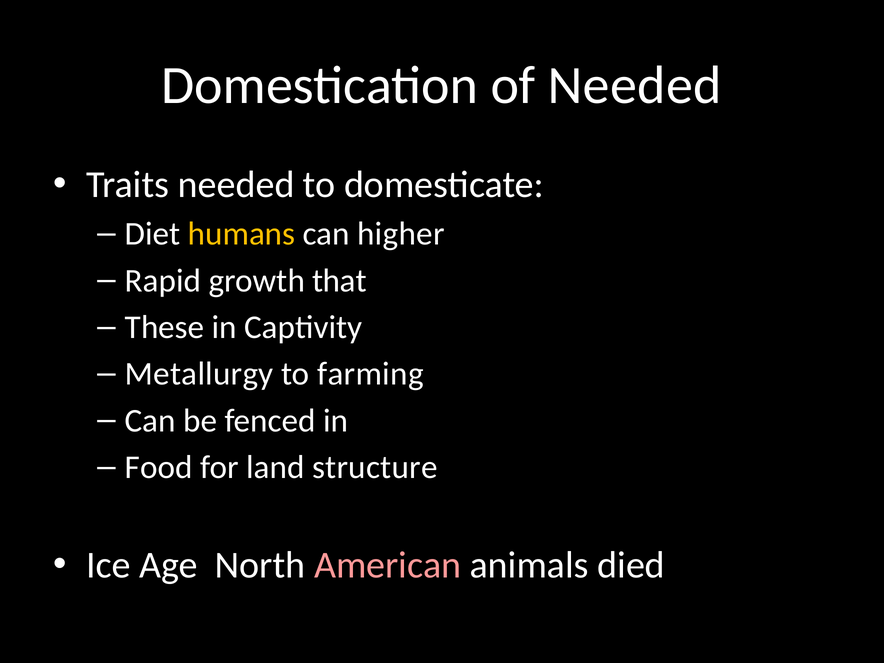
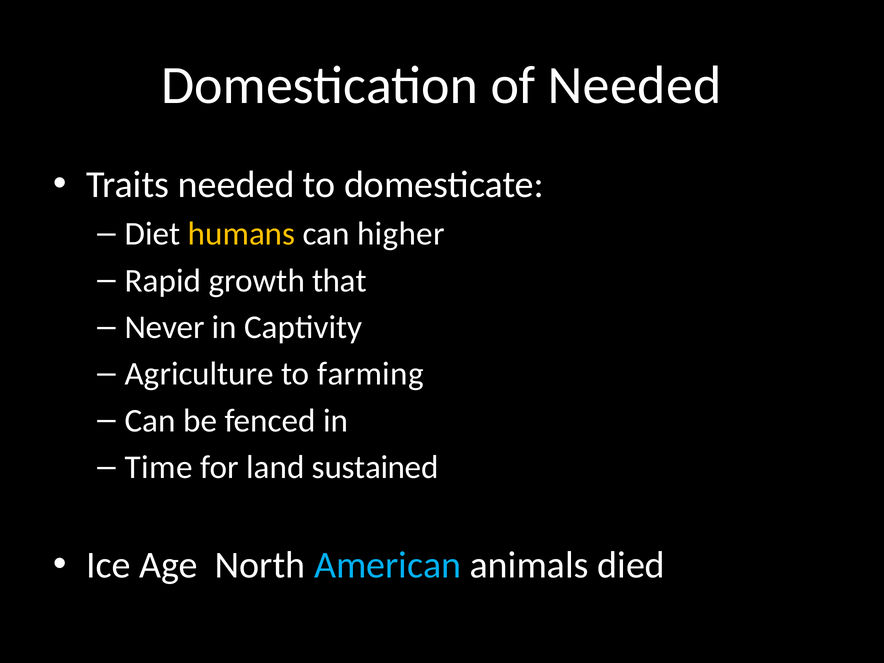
These: These -> Never (165, 327)
Metallurgy: Metallurgy -> Agriculture (199, 374)
Food: Food -> Time (159, 467)
structure: structure -> sustained (375, 467)
American colour: pink -> light blue (388, 565)
